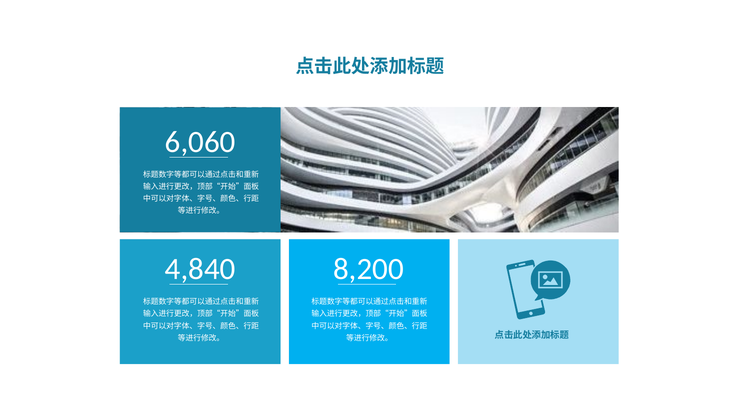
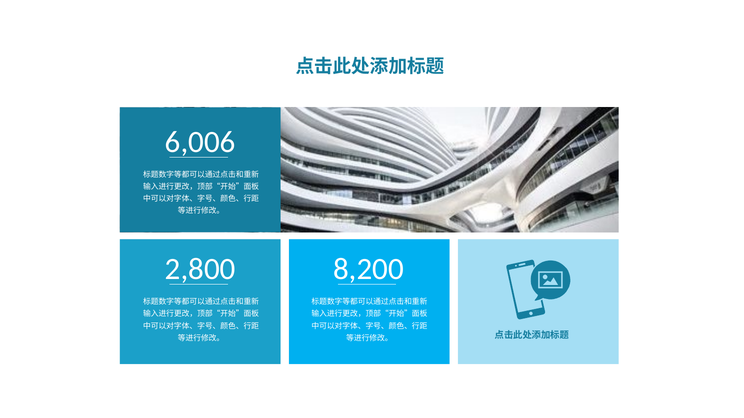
6,060: 6,060 -> 6,006 (200, 142)
4,840: 4,840 -> 2,800 (200, 269)
